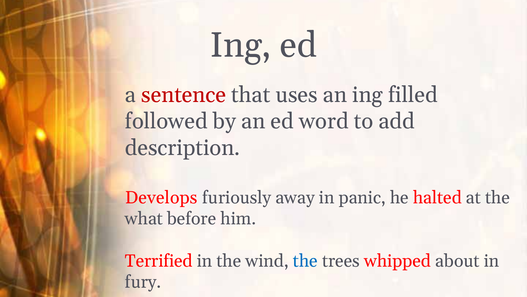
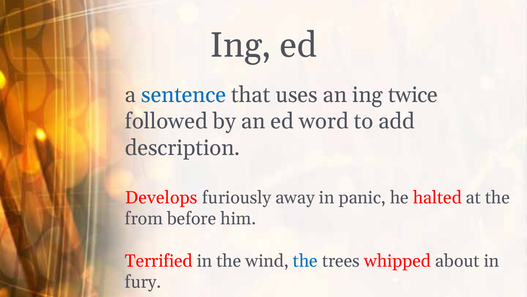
sentence colour: red -> blue (184, 95)
filled: filled -> twice (413, 95)
what: what -> from (144, 218)
